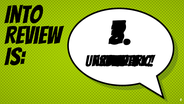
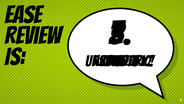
Into: Into -> Ease (23, 15)
